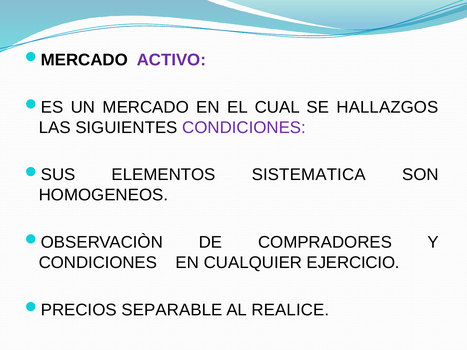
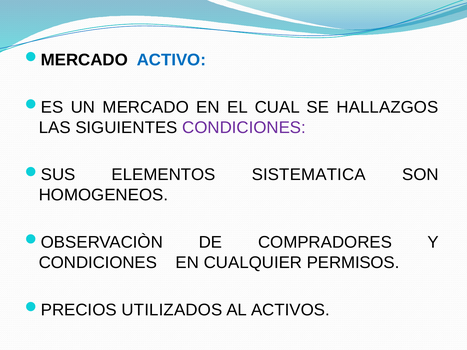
ACTIVO colour: purple -> blue (171, 60)
EJERCICIO: EJERCICIO -> PERMISOS (353, 263)
SEPARABLE: SEPARABLE -> UTILIZADOS (172, 310)
REALICE: REALICE -> ACTIVOS (290, 310)
